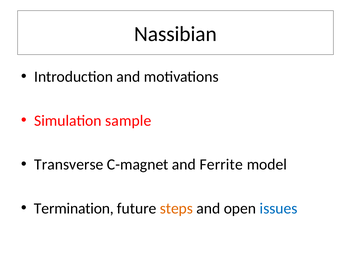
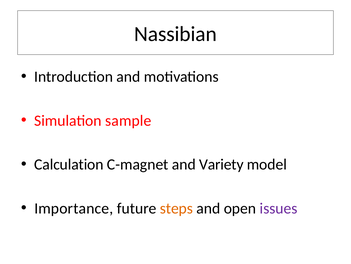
Transverse: Transverse -> Calculation (69, 164)
Ferrite: Ferrite -> Variety (221, 164)
Termination: Termination -> Importance (74, 208)
issues colour: blue -> purple (279, 208)
